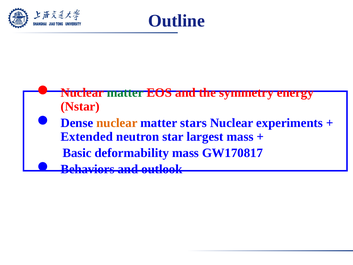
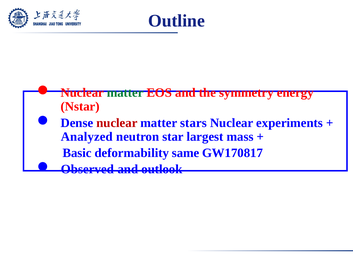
nuclear colour: orange -> red (117, 123)
Extended: Extended -> Analyzed (87, 136)
deformability mass: mass -> same (186, 153)
Behaviors: Behaviors -> Observed (87, 169)
